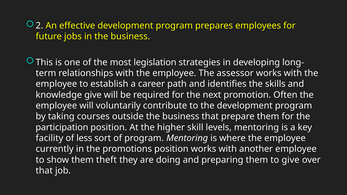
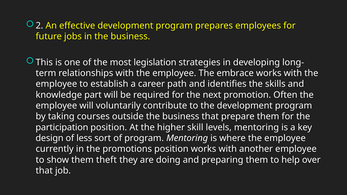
assessor: assessor -> embrace (235, 73)
knowledge give: give -> part (93, 95)
facility: facility -> design (50, 138)
to give: give -> help (291, 160)
